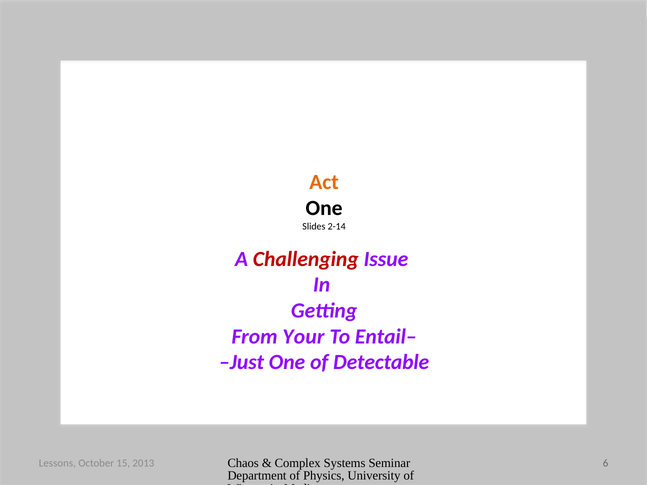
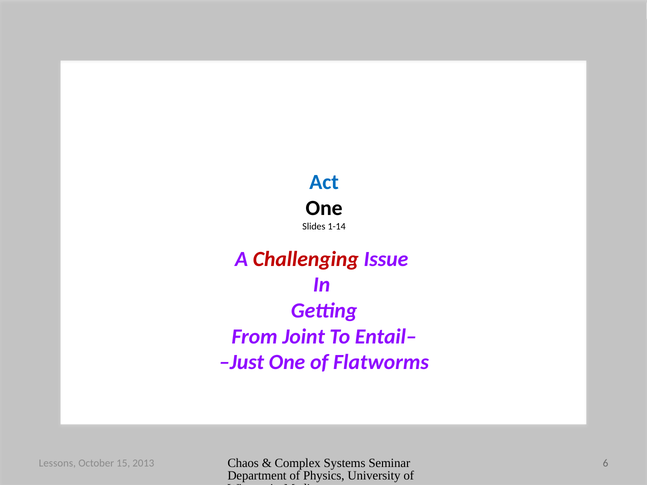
Act colour: orange -> blue (324, 182)
2-14: 2-14 -> 1-14 (337, 226)
Your: Your -> Joint (304, 337)
Detectable: Detectable -> Flatworms (381, 363)
